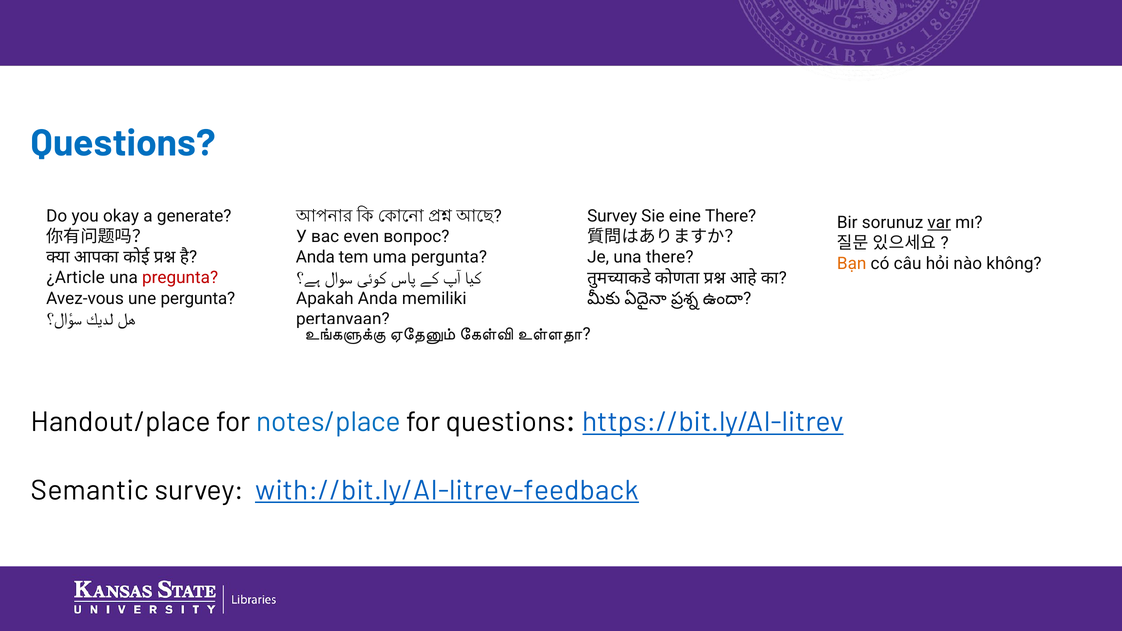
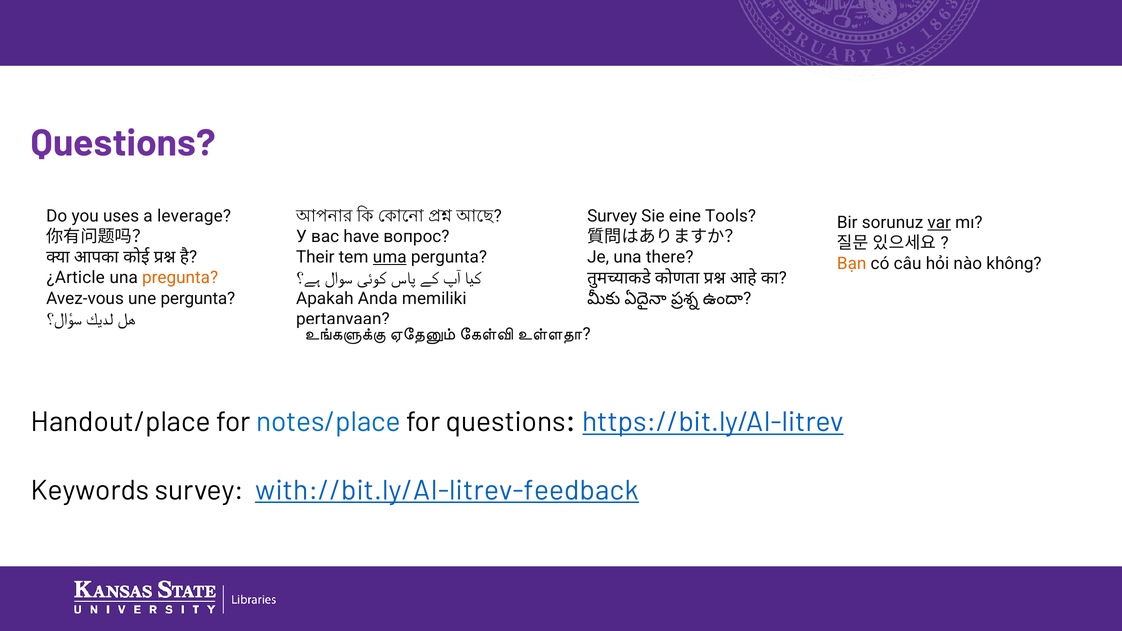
Questions colour: blue -> purple (123, 143)
okay: okay -> uses (121, 216)
generate: generate -> leverage (194, 216)
eine There: There -> Tools (731, 216)
even: even -> have (361, 237)
Anda: Anda -> Their (315, 257)
uma underline: none -> present (390, 257)
pregunta colour: red -> orange (180, 278)
Semantic: Semantic -> Keywords (90, 490)
